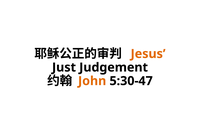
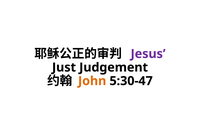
Jesus colour: orange -> purple (148, 54)
